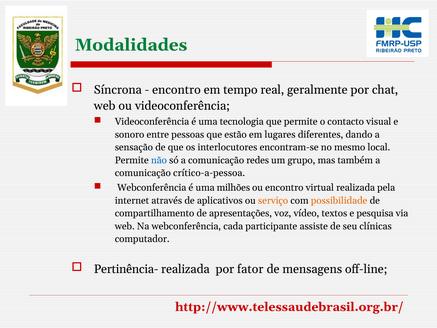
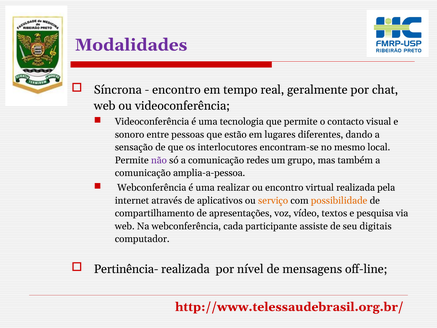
Modalidades colour: green -> purple (131, 45)
não colour: blue -> purple (159, 160)
crítico-a-pessoa: crítico-a-pessoa -> amplia-a-pessoa (209, 173)
milhões: milhões -> realizar (233, 188)
clínicas: clínicas -> digitais (376, 226)
fator: fator -> nível (250, 269)
